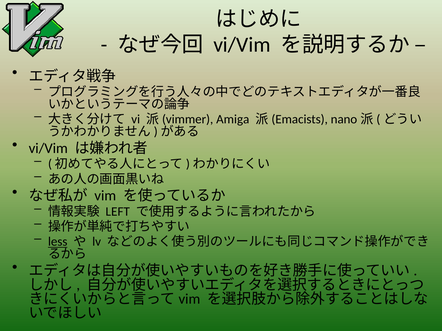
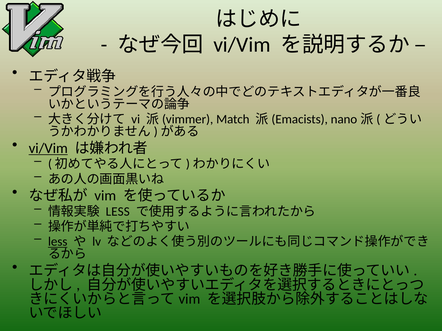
Amiga: Amiga -> Match (233, 120)
vi/Vim underline: none -> present (48, 149)
LEFT: LEFT -> LESS (118, 212)
